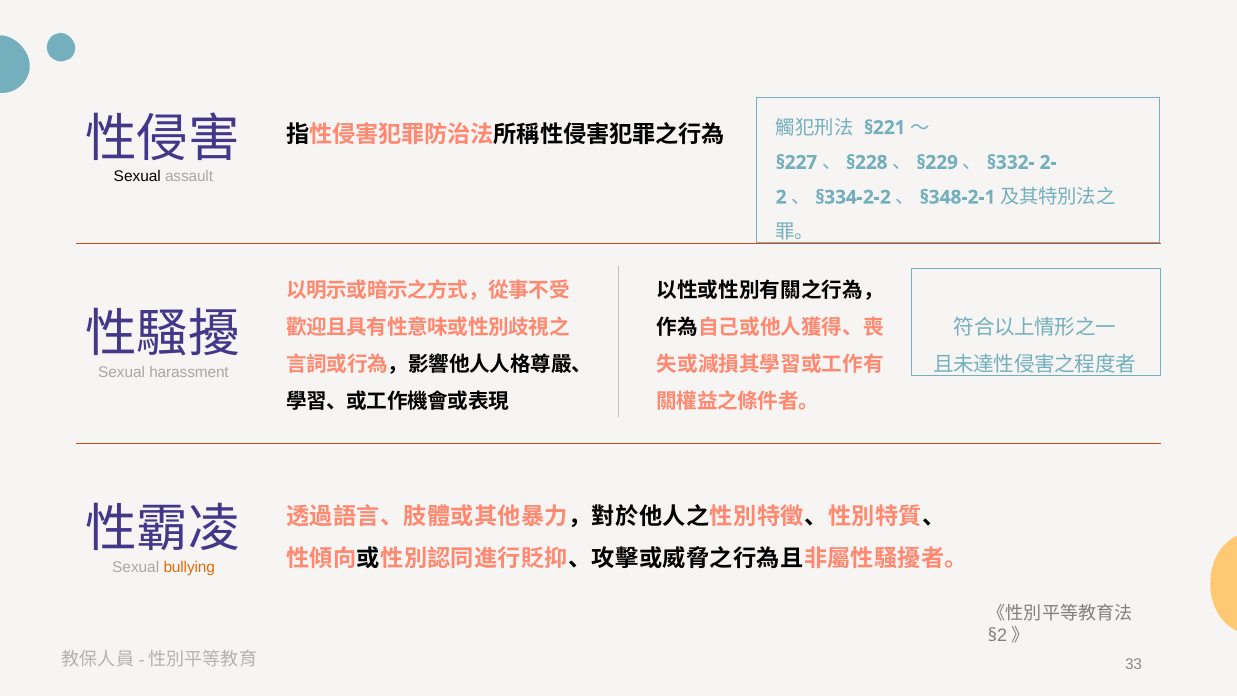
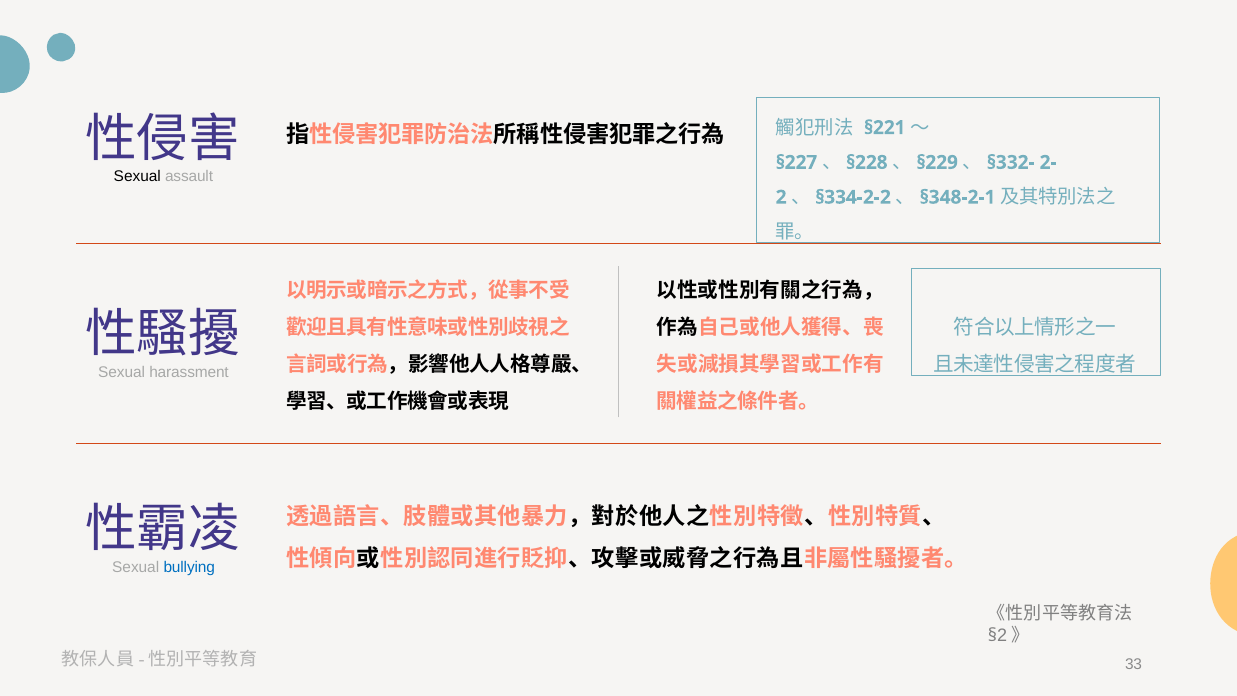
bullying colour: orange -> blue (189, 568)
